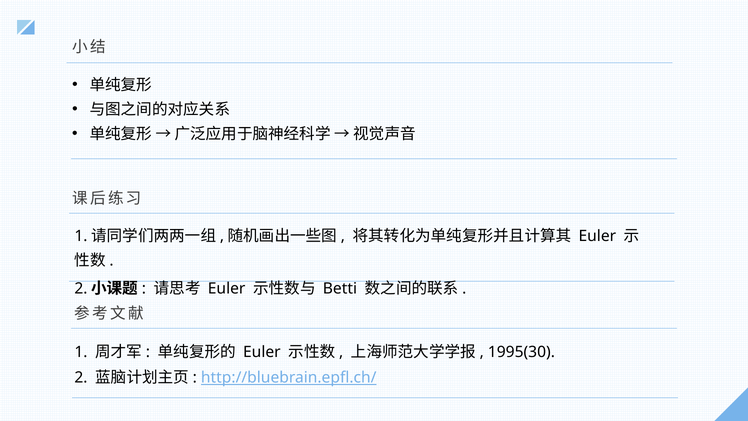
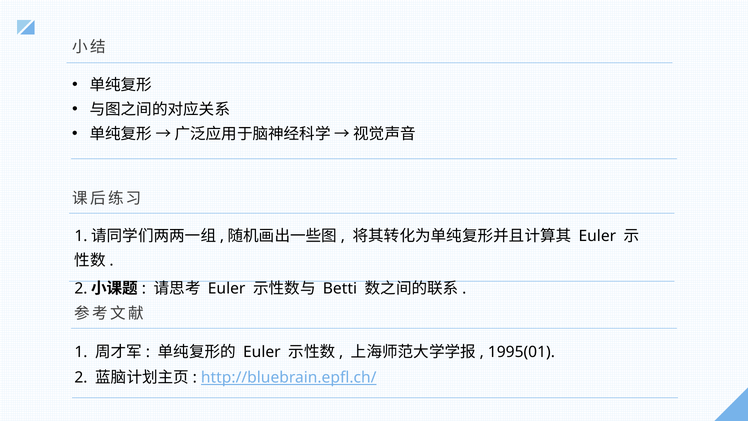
1995(30: 1995(30 -> 1995(01 (521, 352)
